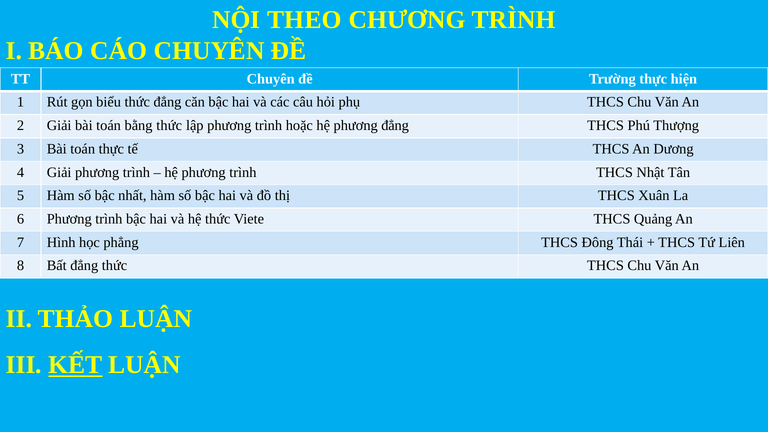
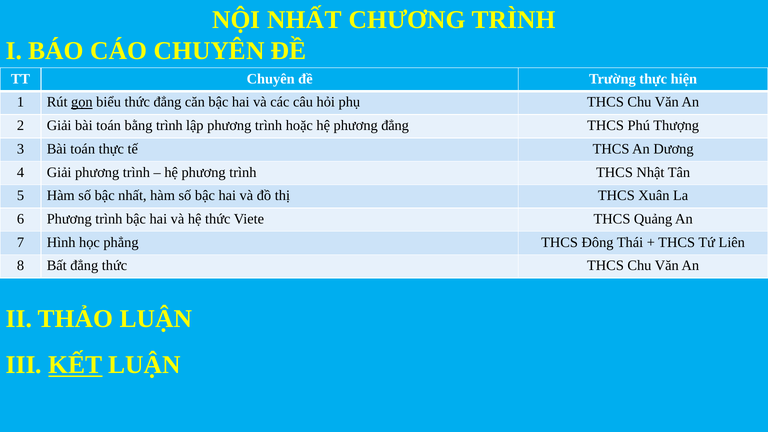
NỘI THEO: THEO -> NHẤT (304, 20)
gọn underline: none -> present (82, 102)
bằng thức: thức -> trình (169, 126)
